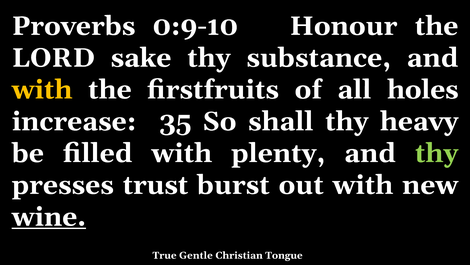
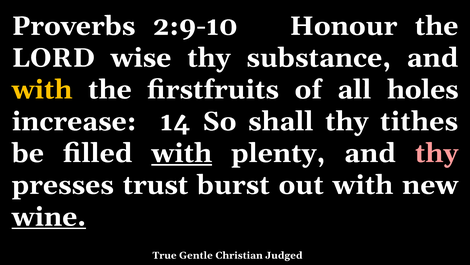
0:9-10: 0:9-10 -> 2:9-10 (195, 26)
sake: sake -> wise (141, 58)
35: 35 -> 14 (175, 121)
heavy: heavy -> tithes (419, 121)
with underline: none -> present (182, 153)
thy colour: light green -> pink (437, 153)
Tongue: Tongue -> Judged (284, 255)
